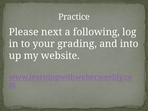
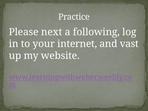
grading: grading -> internet (77, 44)
into: into -> vast (129, 44)
